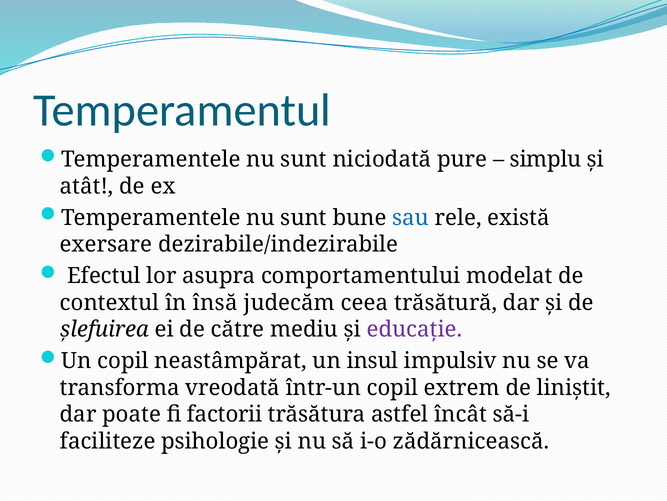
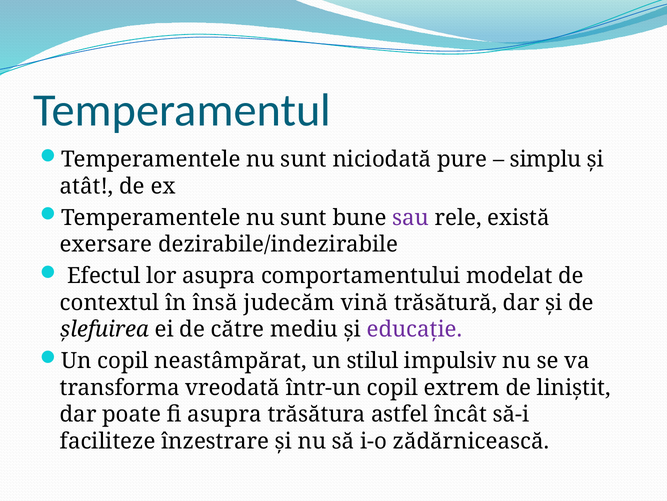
sau colour: blue -> purple (411, 218)
ceea: ceea -> vină (364, 302)
insul: insul -> stilul (373, 361)
fi factorii: factorii -> asupra (225, 414)
psihologie: psihologie -> înzestrare (215, 441)
